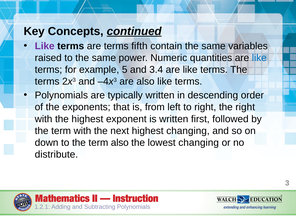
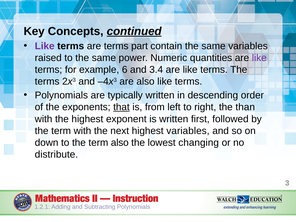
fifth: fifth -> part (140, 46)
like colour: blue -> purple (259, 58)
5: 5 -> 6 (125, 70)
that underline: none -> present (121, 107)
the right: right -> than (245, 107)
highest changing: changing -> variables (188, 131)
